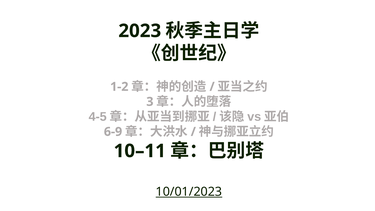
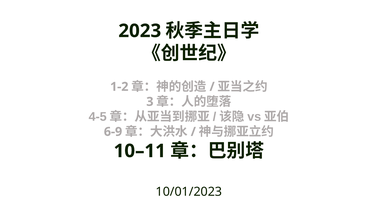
10/01/2023 underline: present -> none (189, 192)
